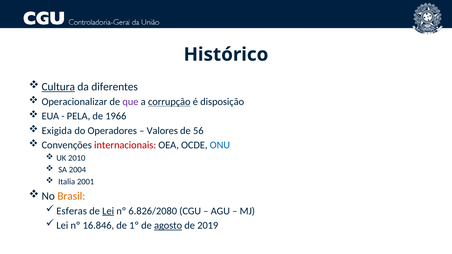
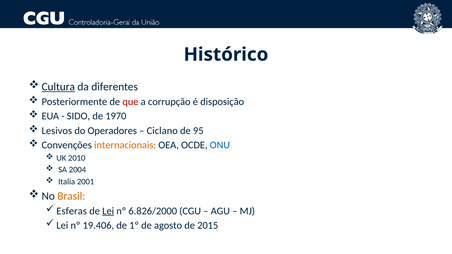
Operacionalizar: Operacionalizar -> Posteriormente (74, 102)
que colour: purple -> red (130, 102)
corrupção underline: present -> none (169, 102)
PELA: PELA -> SIDO (78, 116)
1966: 1966 -> 1970 (116, 116)
Exigida: Exigida -> Lesivos (57, 131)
Valores: Valores -> Ciclano (162, 131)
56: 56 -> 95 (198, 131)
internacionais colour: red -> orange (125, 145)
6.826/2080: 6.826/2080 -> 6.826/2000 (153, 211)
16.846: 16.846 -> 19.406 (98, 226)
agosto underline: present -> none (168, 226)
2019: 2019 -> 2015 (208, 226)
